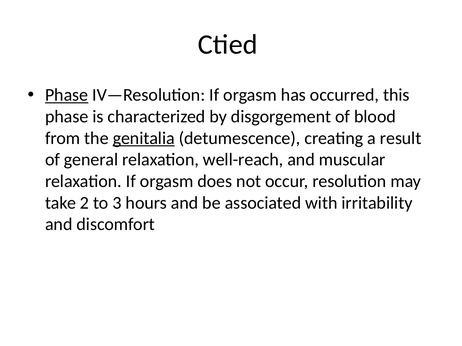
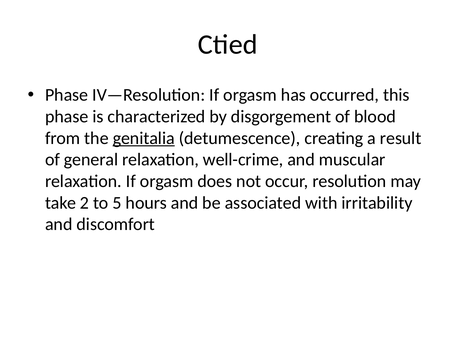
Phase underline: present -> none (67, 95)
well-reach: well-reach -> well-crime (243, 160)
3: 3 -> 5 (117, 203)
